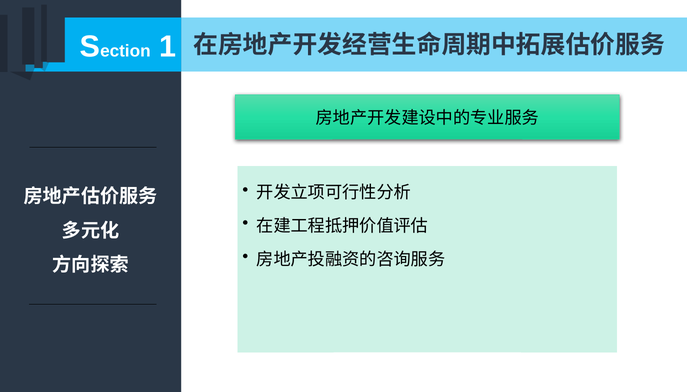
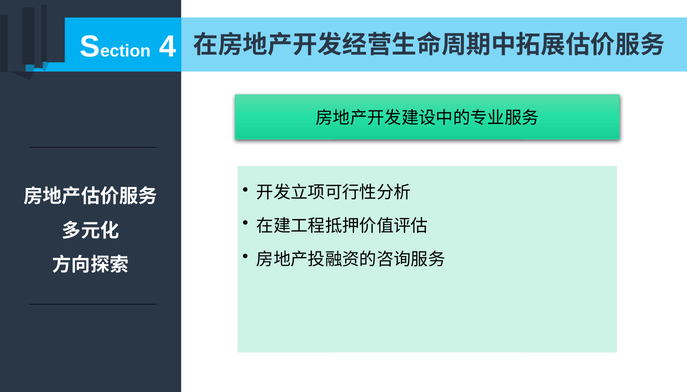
1: 1 -> 4 (168, 47)
